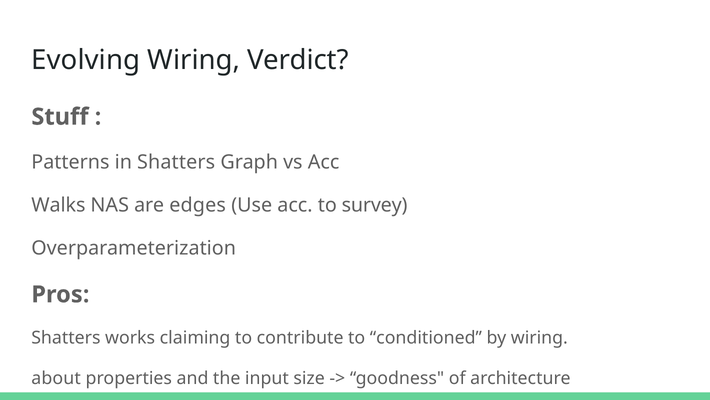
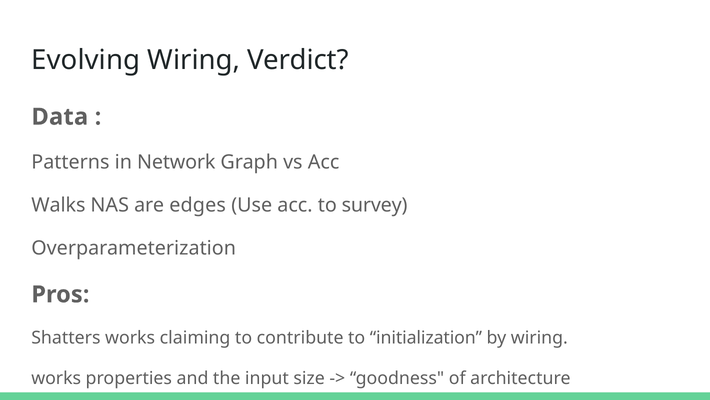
Stuff: Stuff -> Data (60, 117)
in Shatters: Shatters -> Network (176, 162)
conditioned: conditioned -> initialization (426, 337)
about: about -> works (56, 378)
